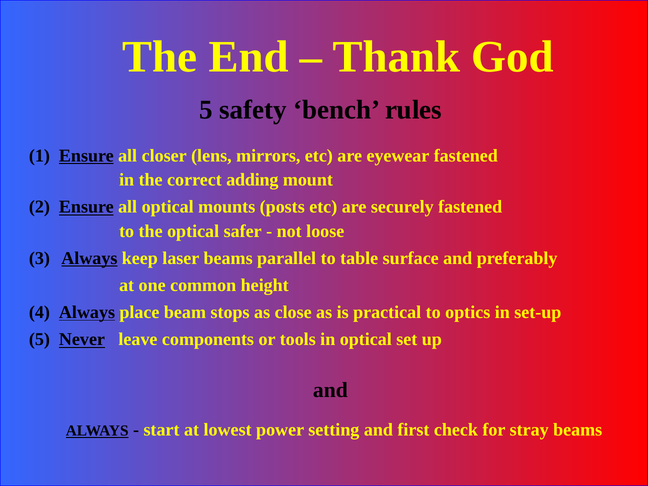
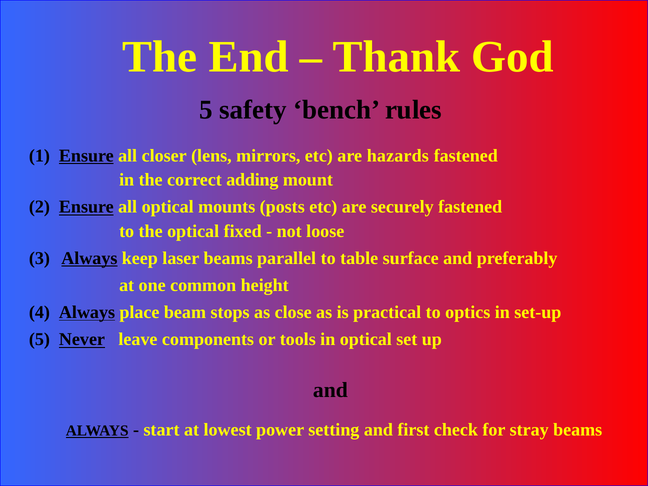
eyewear: eyewear -> hazards (398, 156)
safer: safer -> fixed (243, 231)
